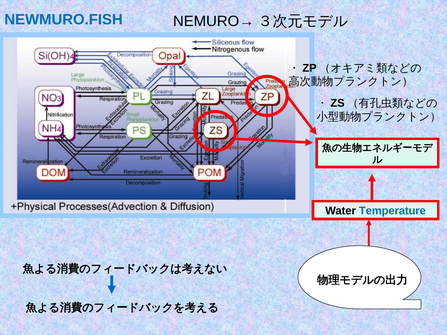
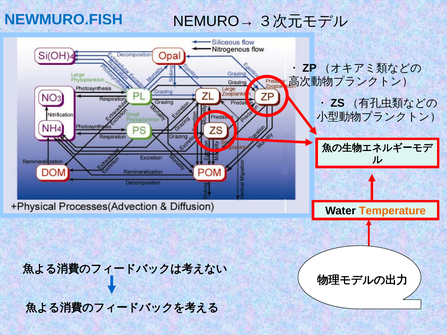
Temperature colour: blue -> orange (392, 211)
